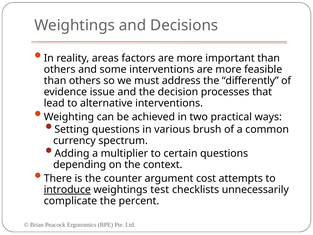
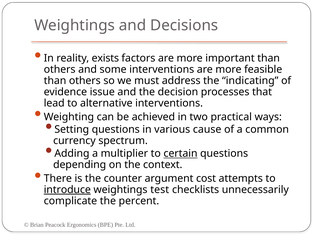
areas: areas -> exists (105, 58)
differently: differently -> indicating (250, 81)
brush: brush -> cause (207, 129)
certain underline: none -> present (180, 153)
